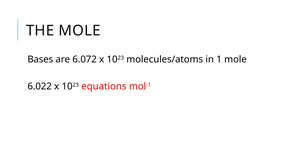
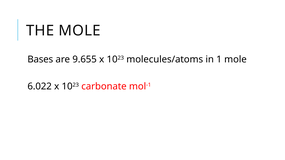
6.072: 6.072 -> 9.655 (85, 60)
equations: equations -> carbonate (104, 87)
